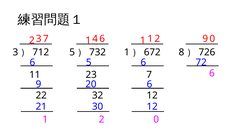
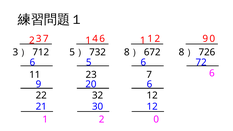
1: 1 -> 8 (127, 52)
